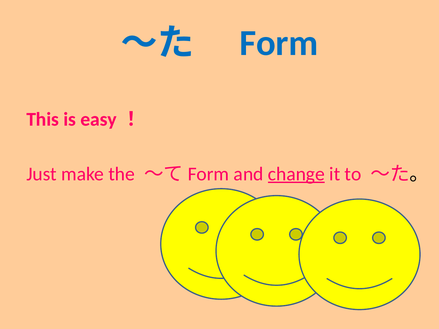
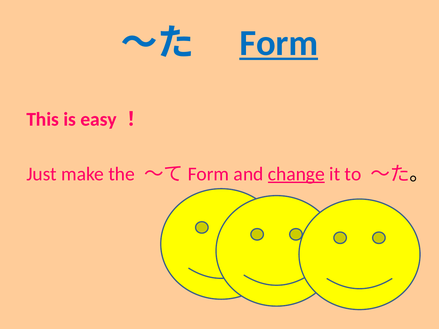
Form underline: none -> present (279, 43)
